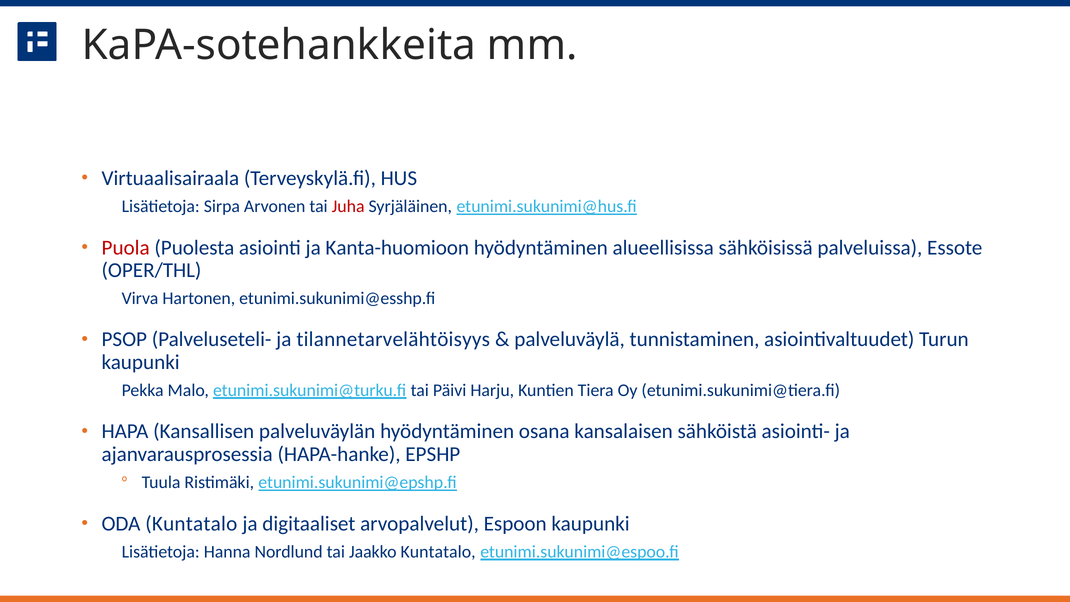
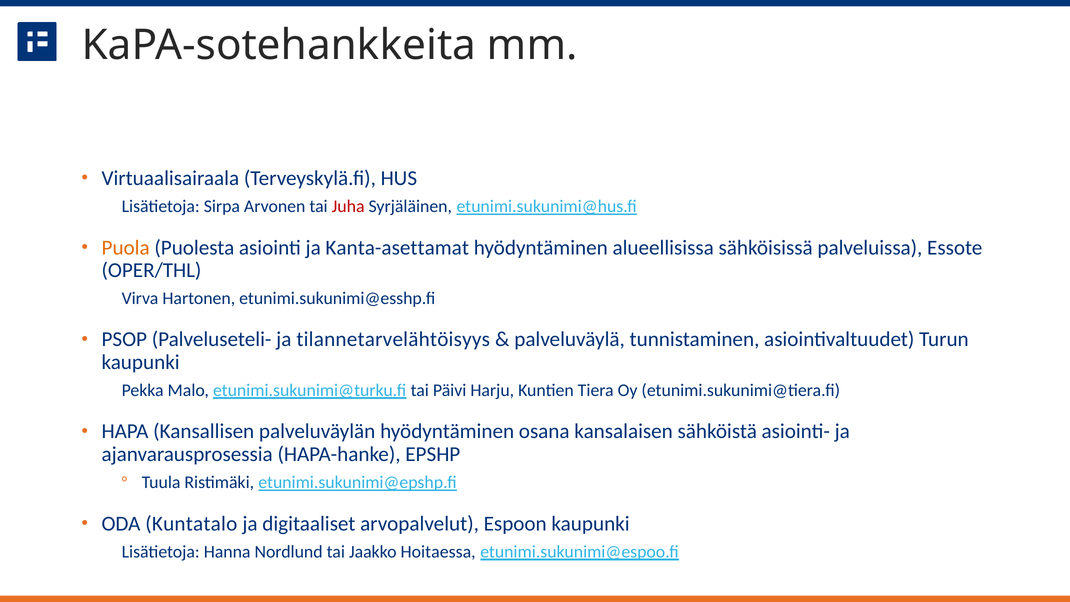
Puola colour: red -> orange (126, 248)
Kanta-huomioon: Kanta-huomioon -> Kanta-asettamat (397, 248)
Jaakko Kuntatalo: Kuntatalo -> Hoitaessa (438, 552)
